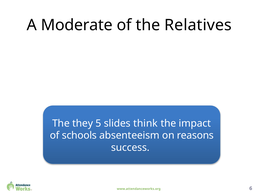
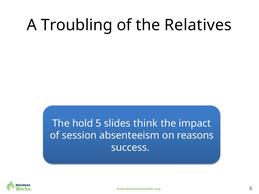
Moderate: Moderate -> Troubling (77, 25)
they: they -> hold (83, 124)
schools: schools -> session (79, 136)
